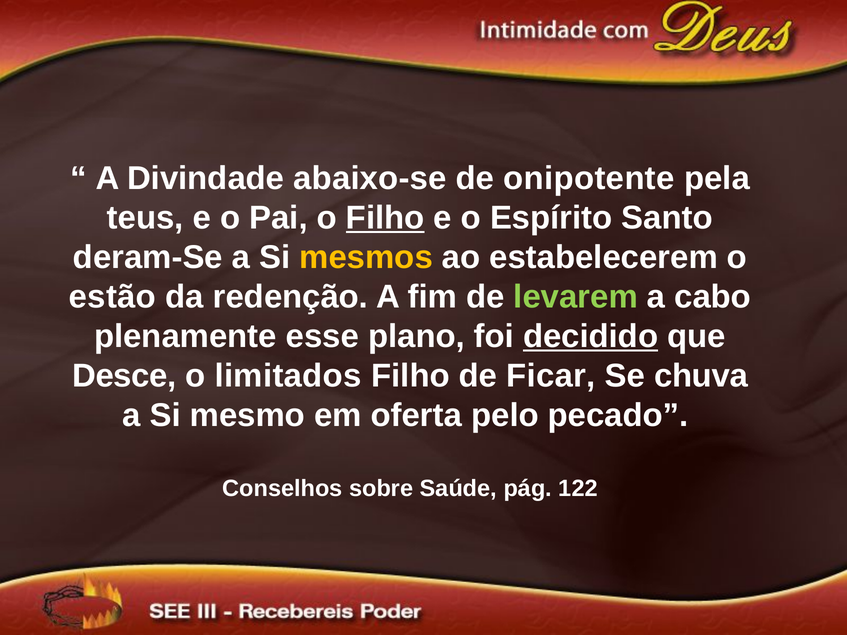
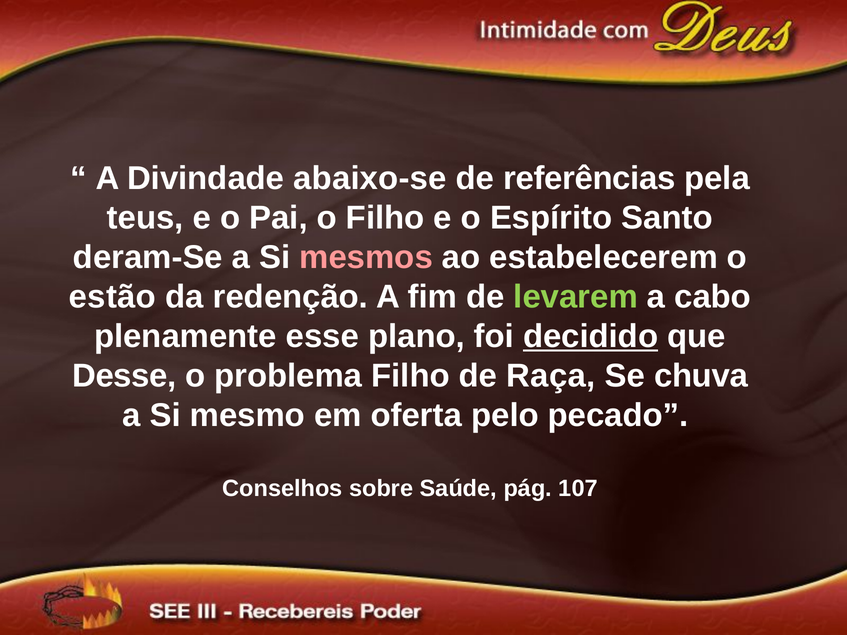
onipotente: onipotente -> referências (589, 178)
Filho underline: present -> none (385, 218)
mesmos colour: yellow -> pink (366, 257)
Desce: Desce -> Desse (124, 376)
limitados: limitados -> problema (288, 376)
Ficar: Ficar -> Raça (551, 376)
122: 122 -> 107 (578, 488)
